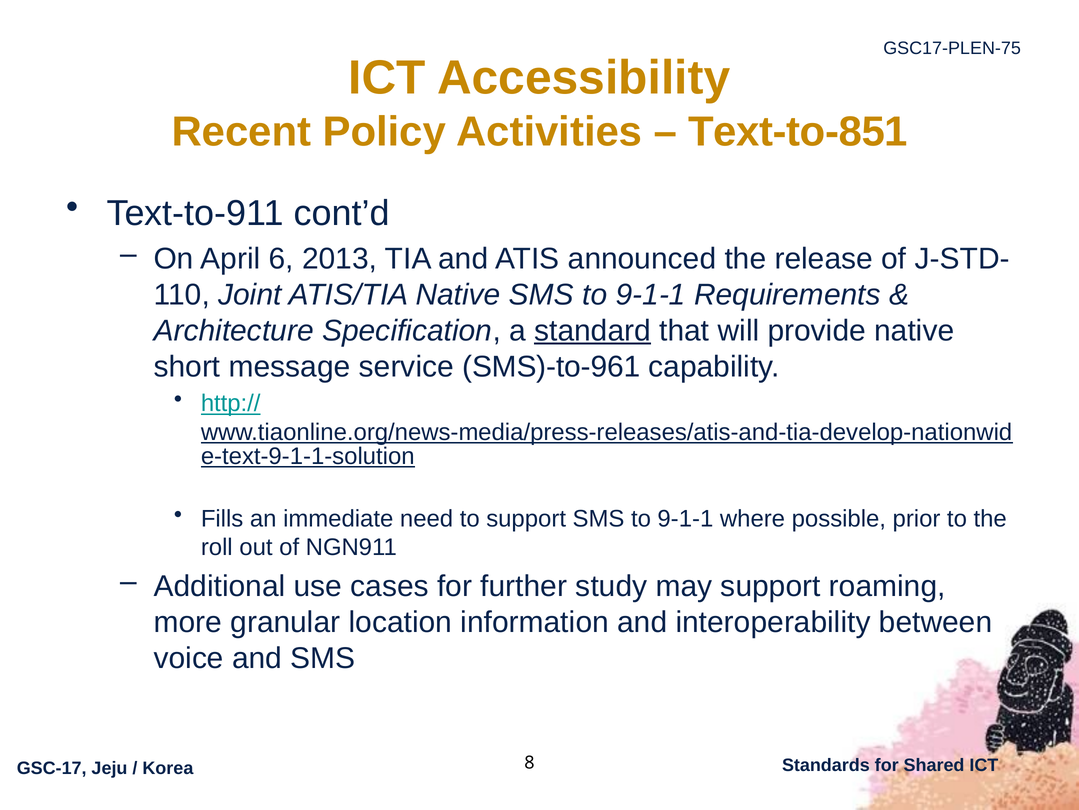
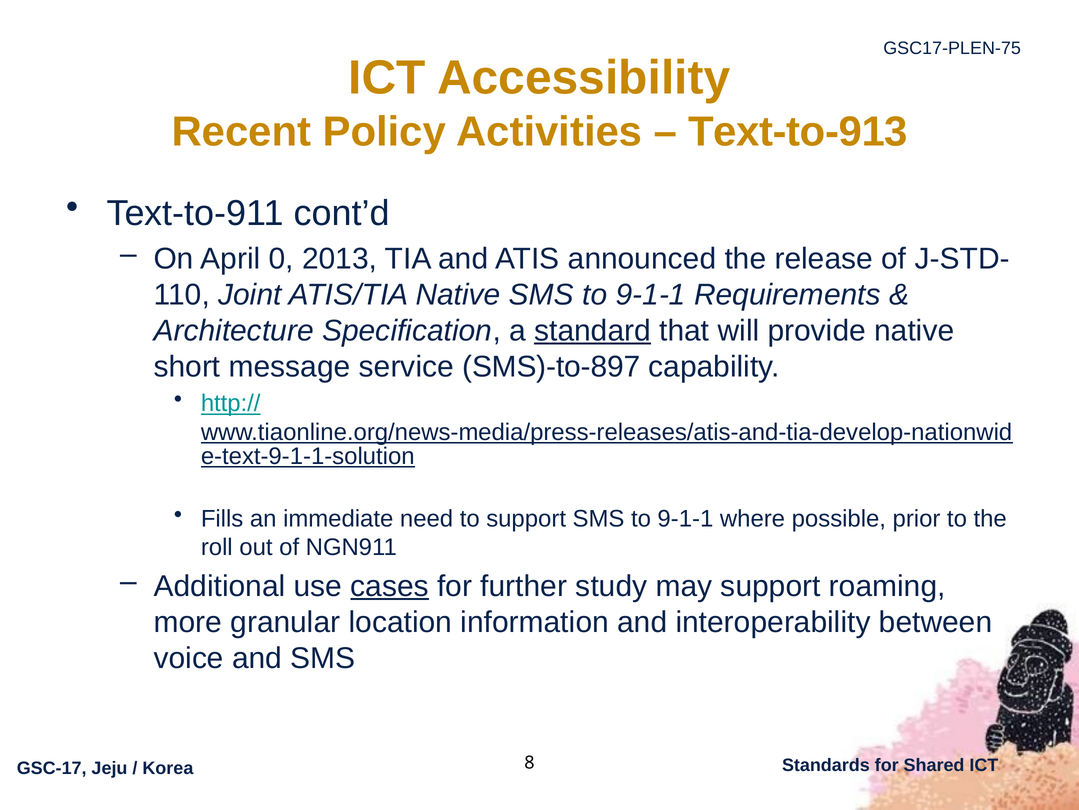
Text-to-851: Text-to-851 -> Text-to-913 (798, 132)
6: 6 -> 0 (281, 258)
SMS)-to-961: SMS)-to-961 -> SMS)-to-897 (551, 366)
cases underline: none -> present (390, 586)
